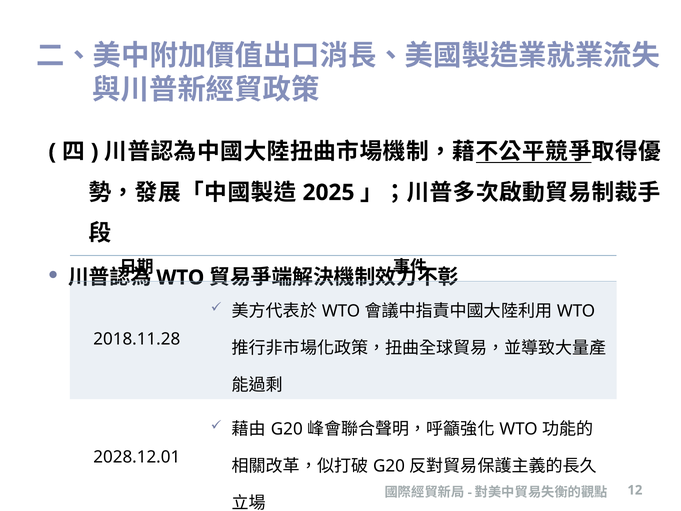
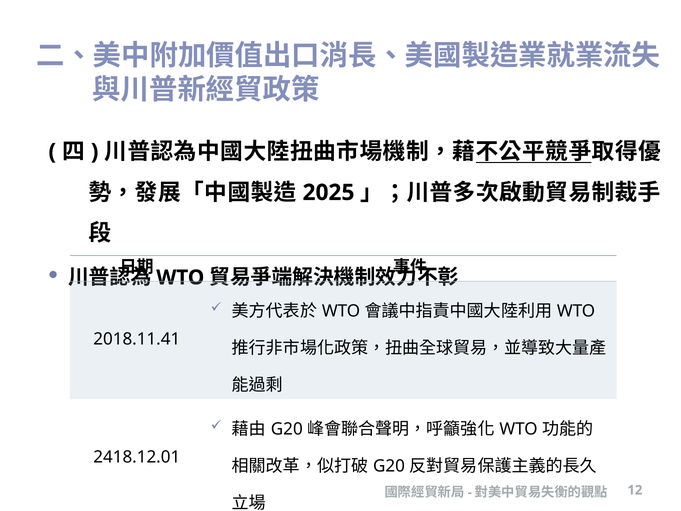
2018.11.28: 2018.11.28 -> 2018.11.41 (137, 339)
2028.12.01: 2028.12.01 -> 2418.12.01 (137, 457)
